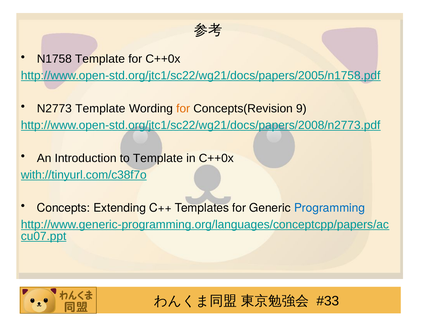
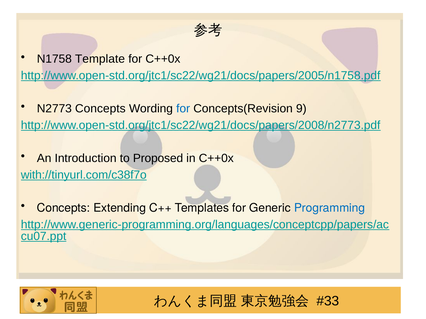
N2773 Template: Template -> Concepts (100, 109)
for colour: orange -> blue (183, 109)
to Template: Template -> Proposed (158, 159)
